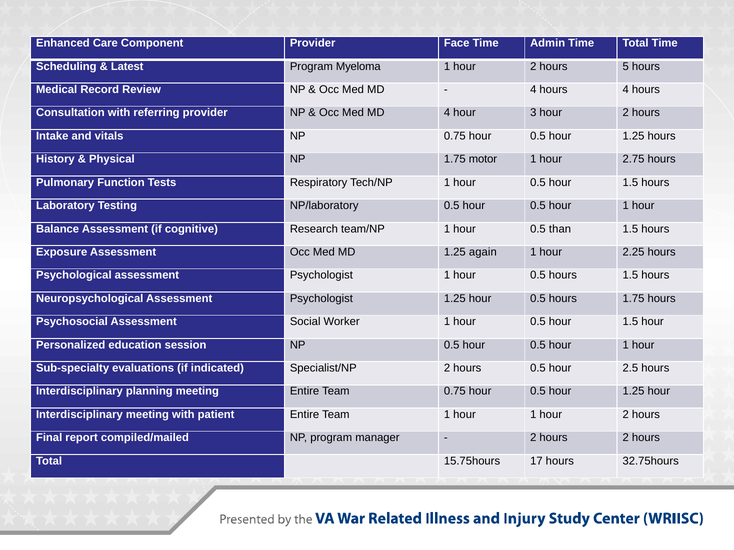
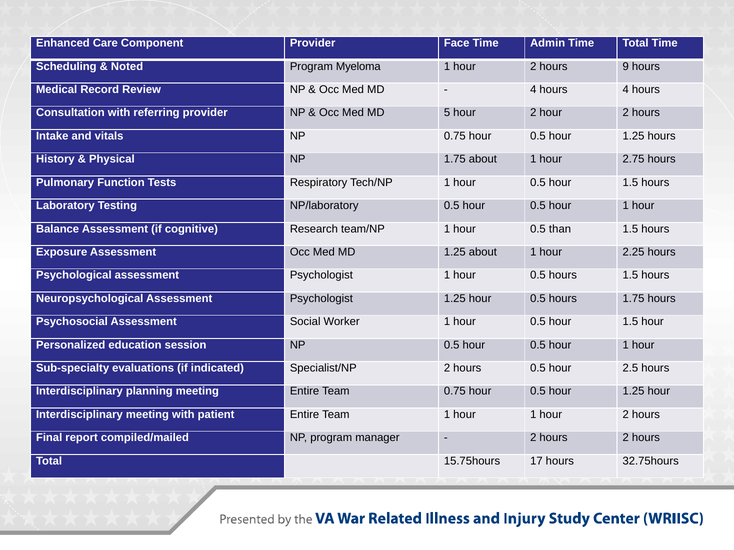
Latest: Latest -> Noted (127, 66)
5: 5 -> 9 (626, 66)
MD 4: 4 -> 5 (447, 113)
3: 3 -> 2 (533, 113)
1.75 motor: motor -> about (483, 159)
1.25 again: again -> about (483, 252)
